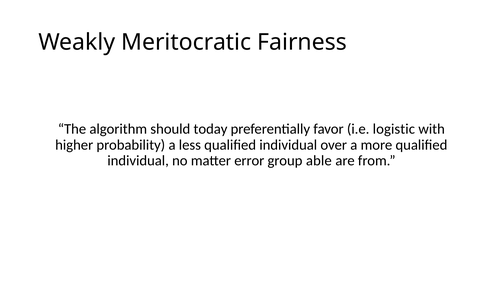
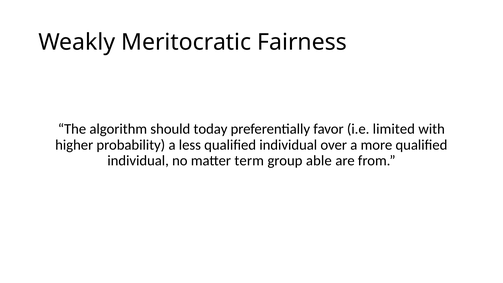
logistic: logistic -> limited (394, 129)
error: error -> term (249, 161)
